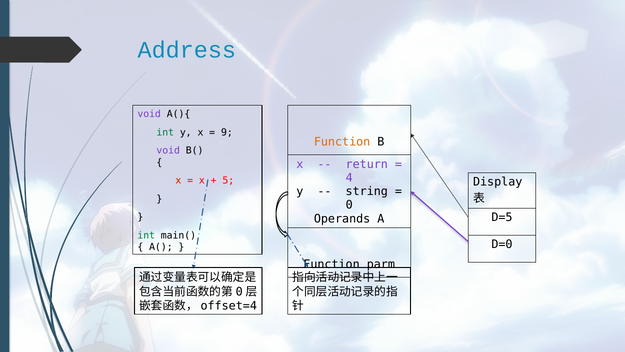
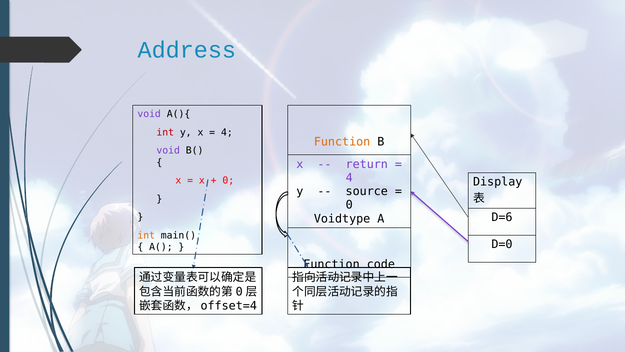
int colour: green -> red (165, 132)
9: 9 -> 4 (227, 132)
5: 5 -> 0 (228, 180)
string: string -> source (367, 191)
D=5: D=5 -> D=6 (502, 217)
Operands: Operands -> Voidtype (342, 218)
int colour: green -> orange (146, 235)
parm: parm -> code (381, 264)
